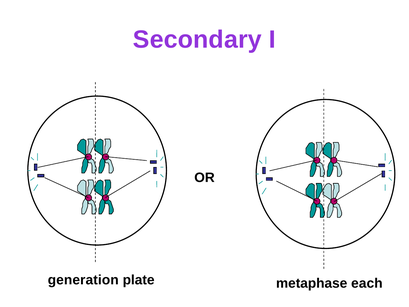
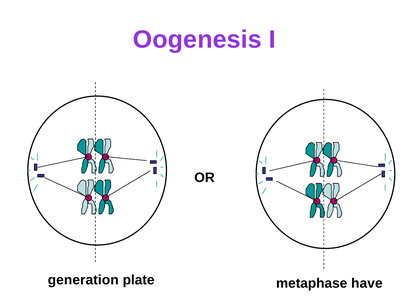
Secondary: Secondary -> Oogenesis (197, 40)
each: each -> have (367, 283)
